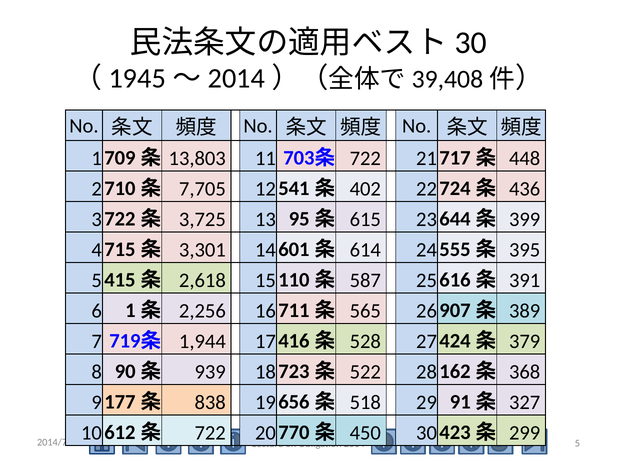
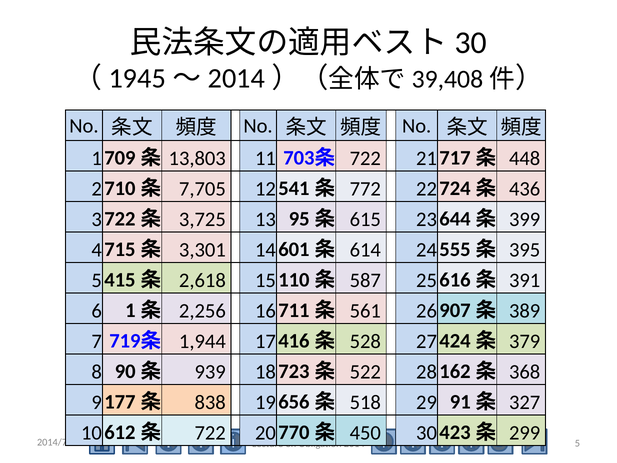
402: 402 -> 772 (365, 189)
565: 565 -> 561 (365, 311)
